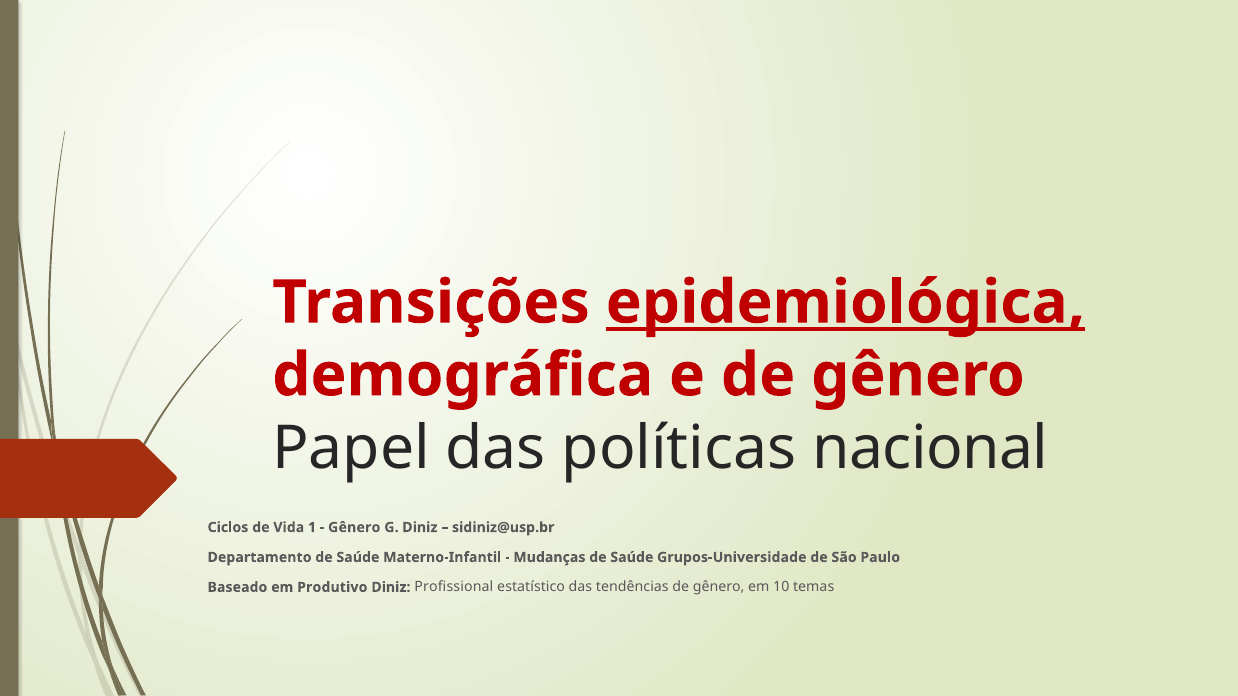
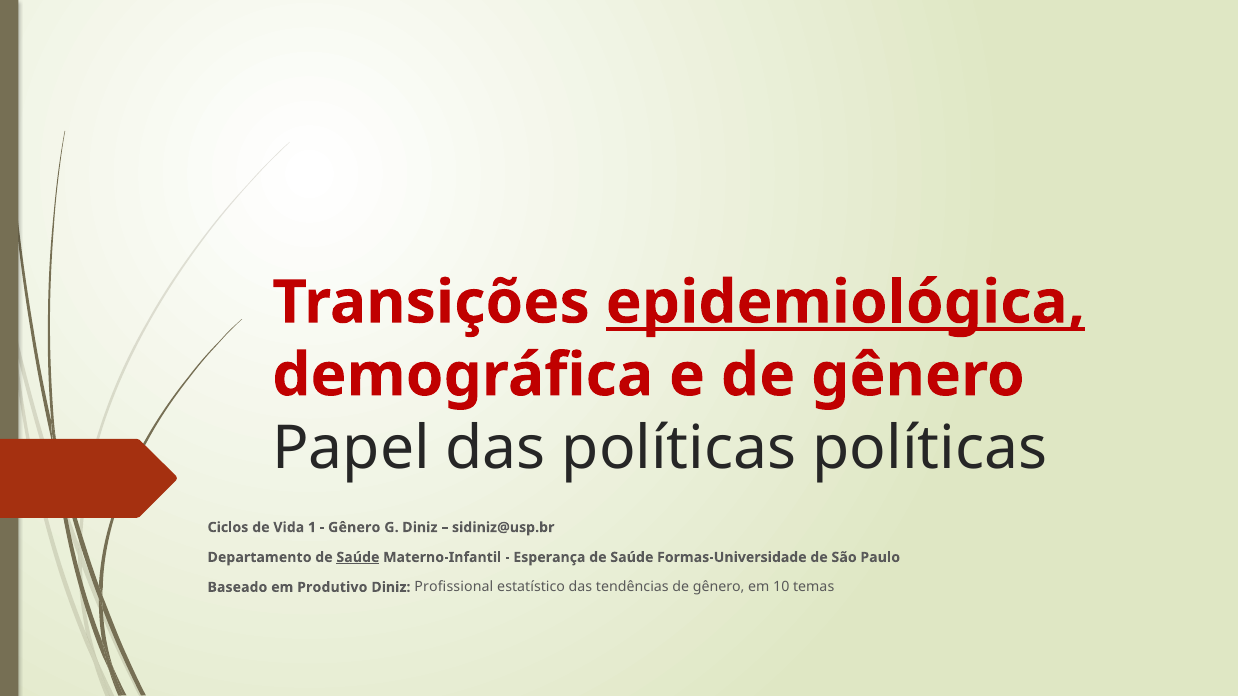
políticas nacional: nacional -> políticas (930, 448)
Saúde underline: none -> present (358, 558)
Mudanças: Mudanças -> Esperança (549, 558)
Grupos-Universidade: Grupos-Universidade -> Formas-Universidade (732, 558)
